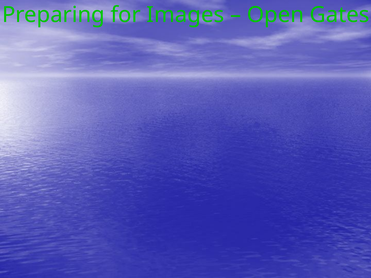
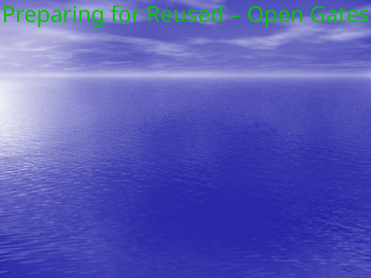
Images: Images -> Reused (185, 15)
